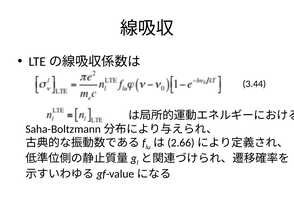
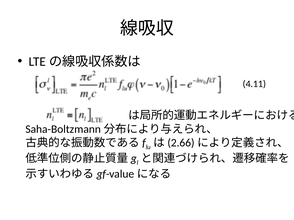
3.44: 3.44 -> 4.11 (254, 84)
